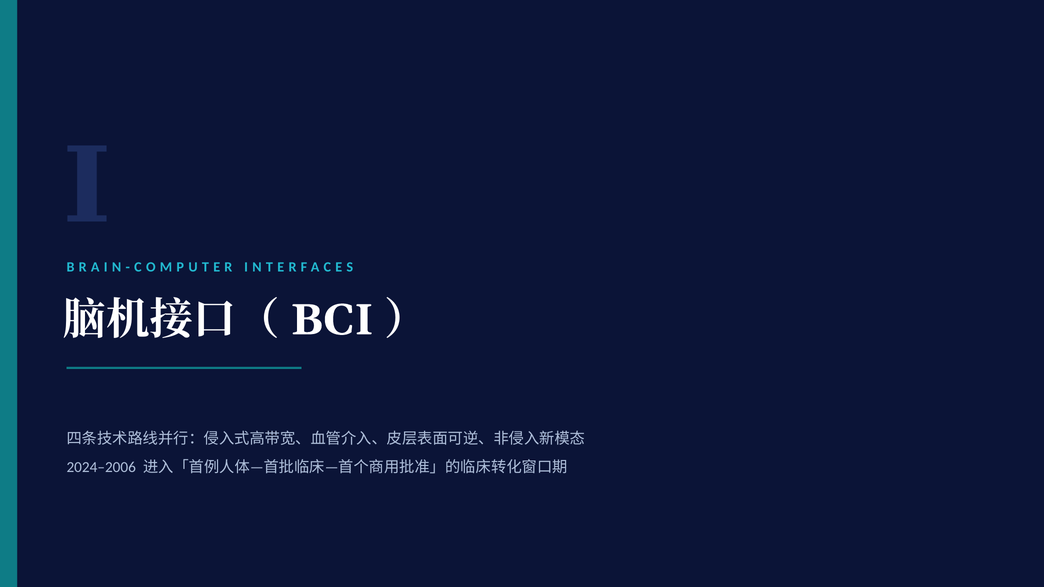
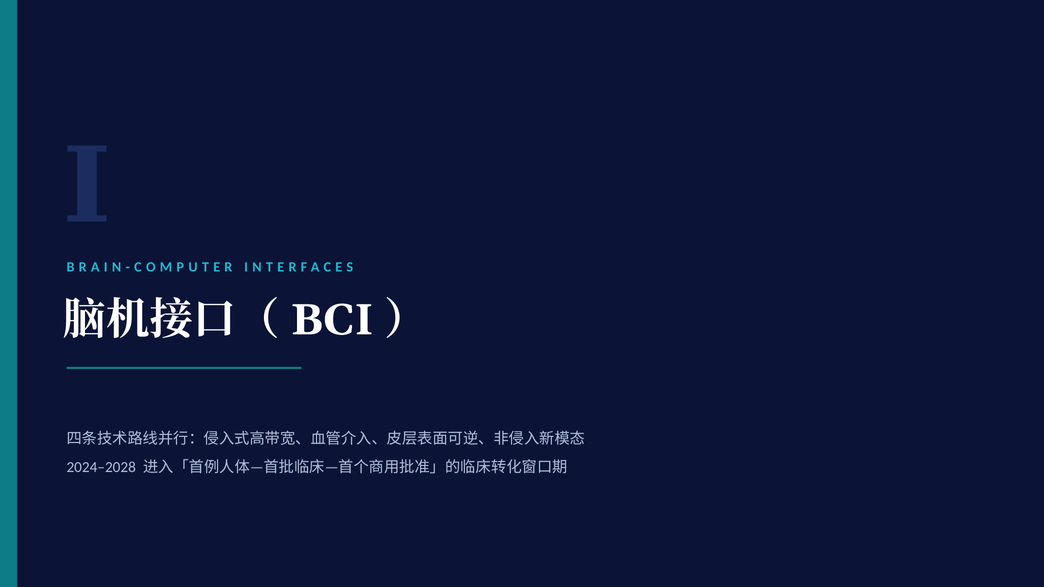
2024–2006: 2024–2006 -> 2024–2028 (101, 467)
